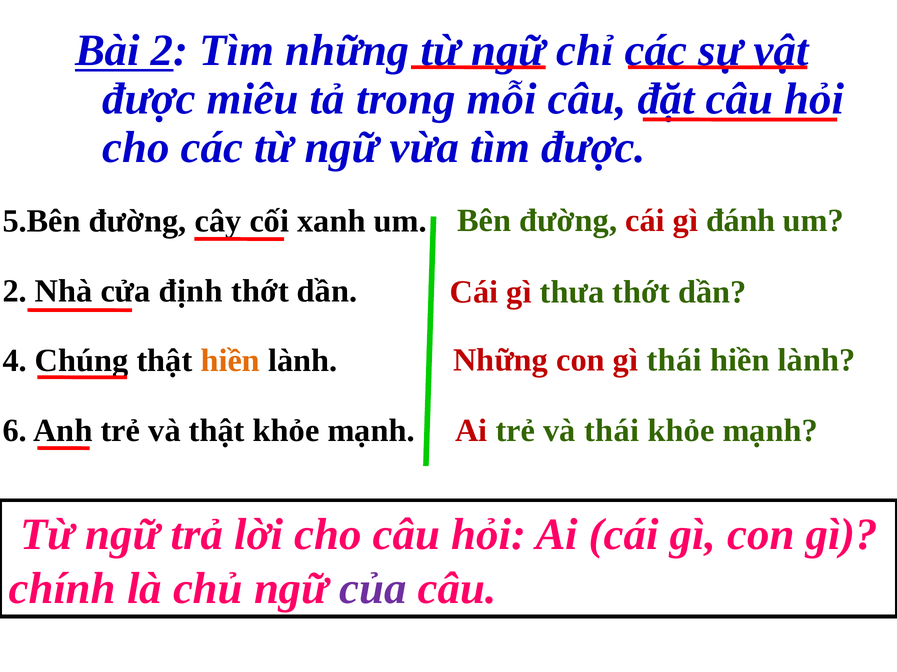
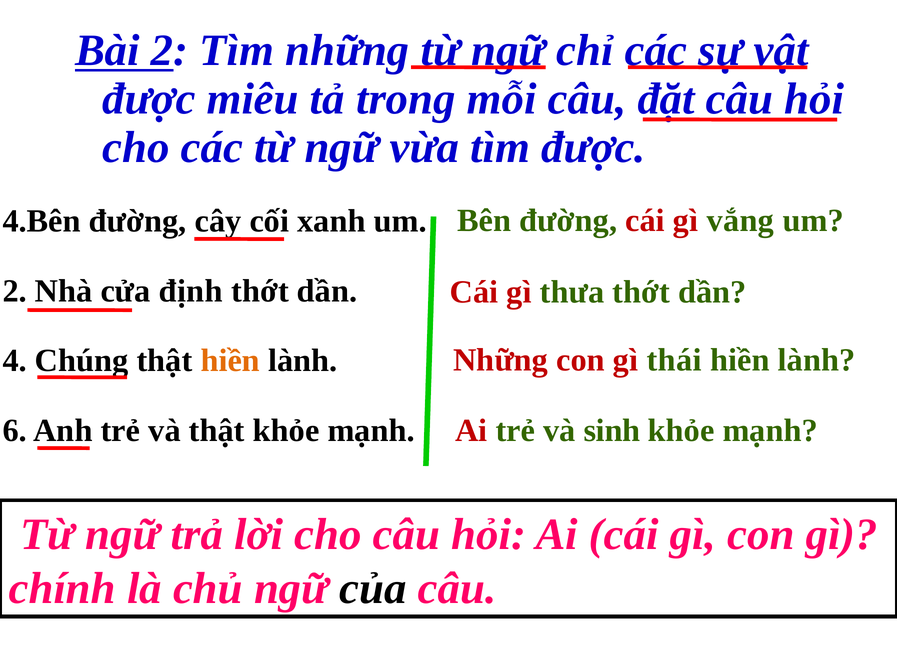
đánh: đánh -> vắng (740, 221)
5.Bên: 5.Bên -> 4.Bên (42, 221)
và thái: thái -> sinh (612, 431)
của colour: purple -> black (373, 589)
